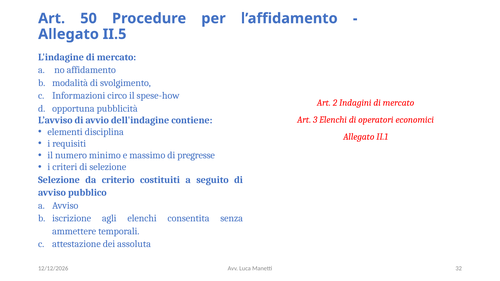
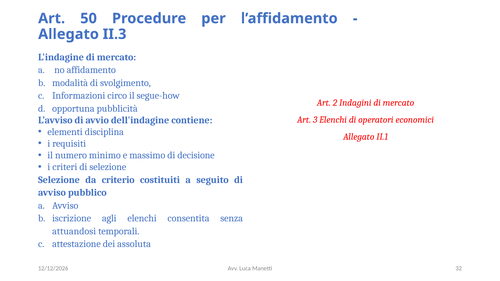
II.5: II.5 -> II.3 (115, 34)
spese-how: spese-how -> segue-how (158, 96)
pregresse: pregresse -> decisione (196, 155)
ammettere: ammettere -> attuandosi (74, 231)
